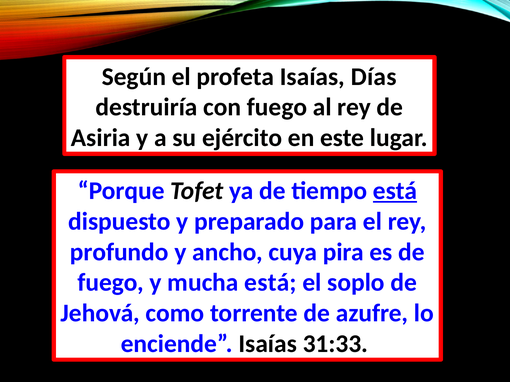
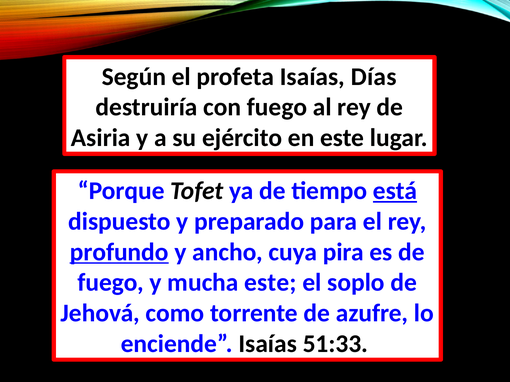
profundo underline: none -> present (119, 252)
mucha está: está -> este (270, 283)
31:33: 31:33 -> 51:33 (335, 344)
